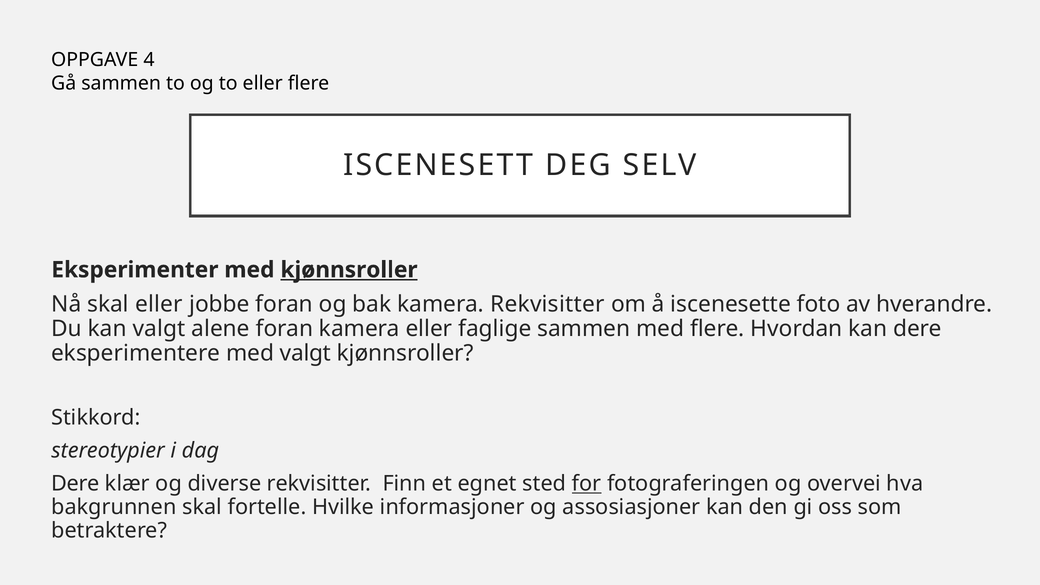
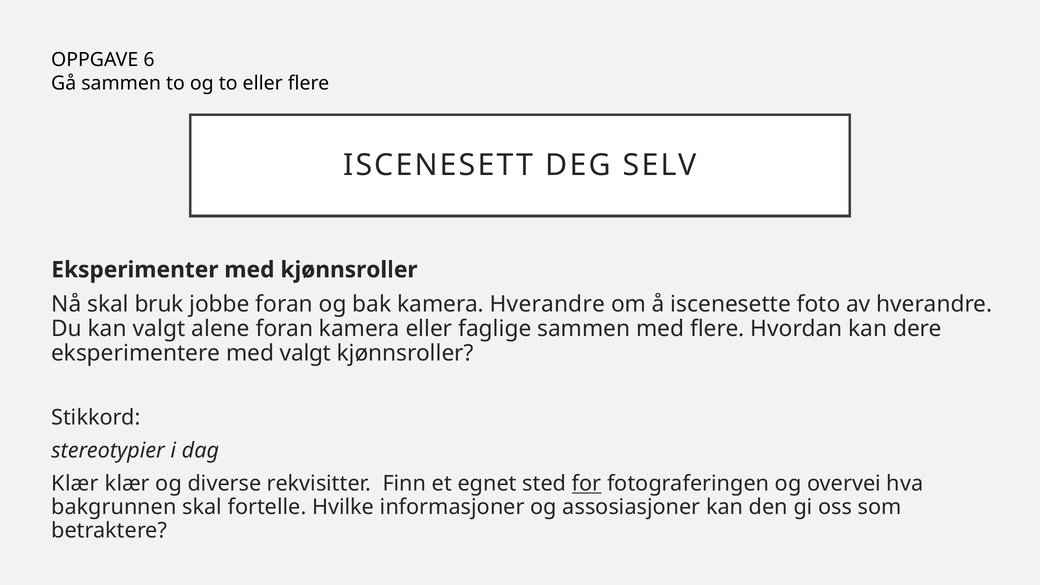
4: 4 -> 6 (149, 60)
kjønnsroller underline: present -> none (349, 270)
skal eller: eller -> bruk (159, 304)
kamera Rekvisitter: Rekvisitter -> Hverandre (547, 304)
Dere: Dere -> Klær (75, 484)
